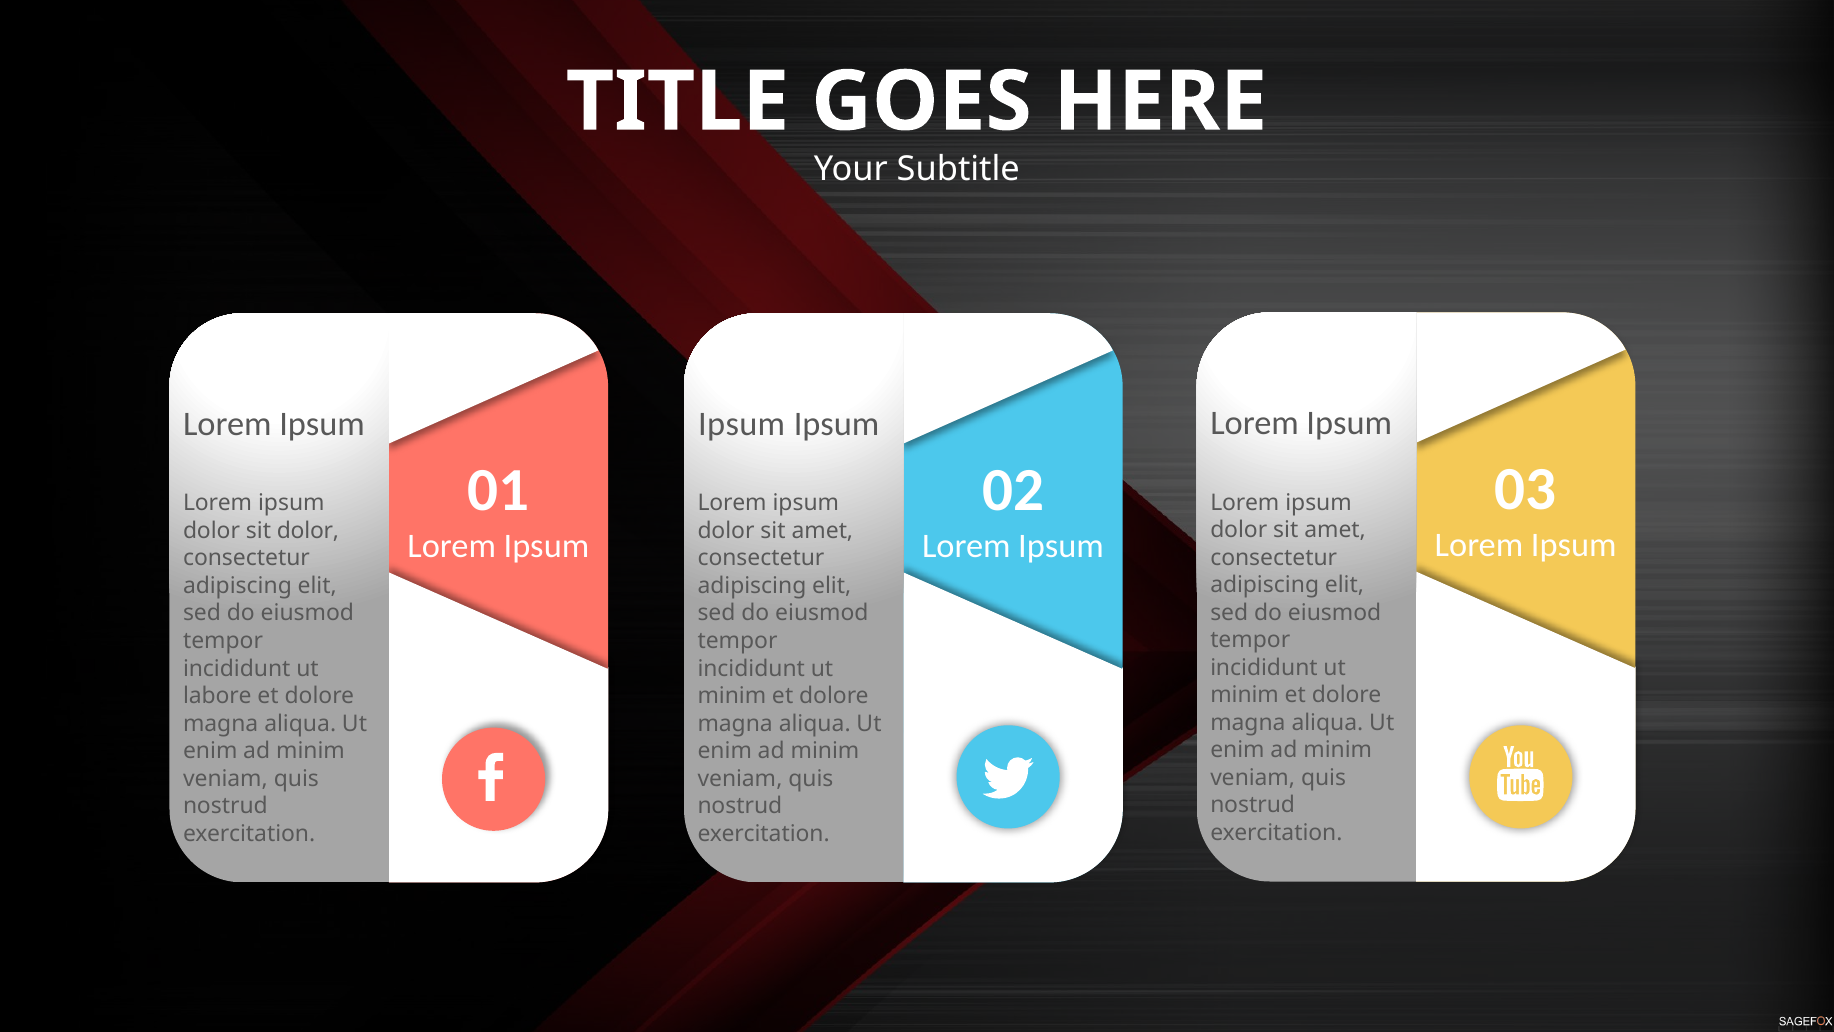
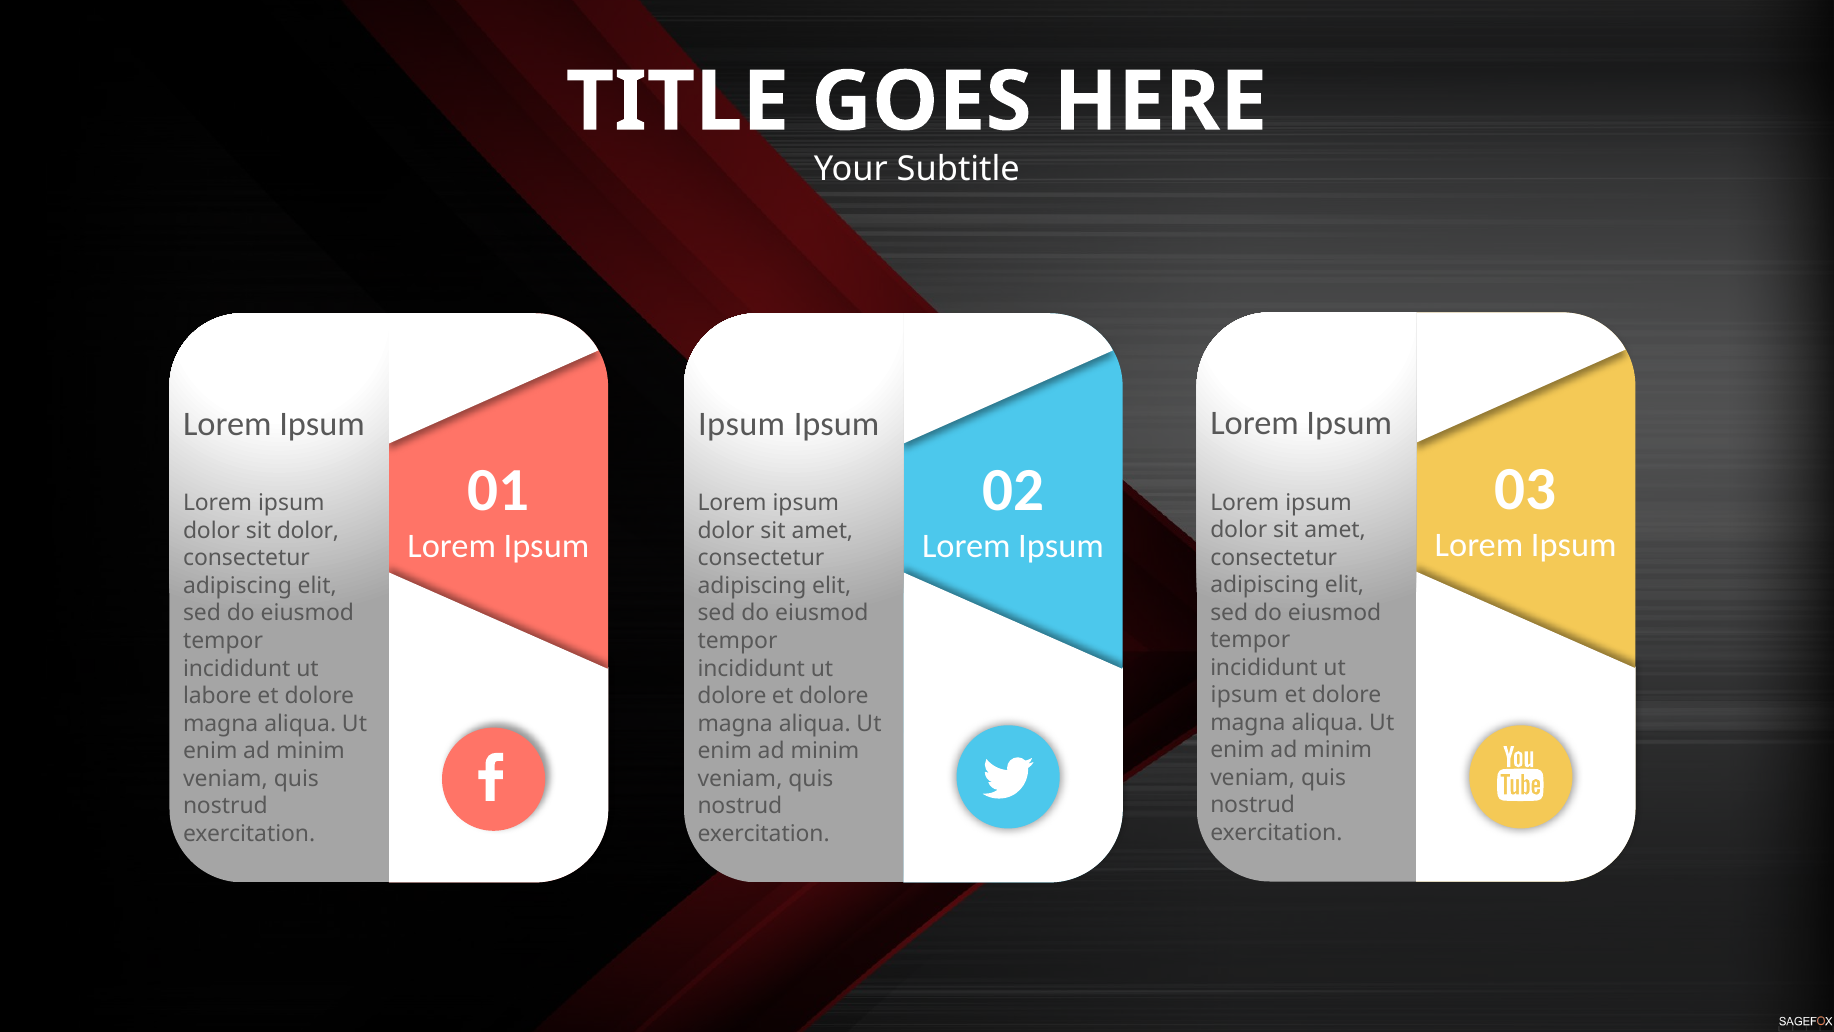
minim: minim -> ipsum (1244, 695)
minim: minim -> dolore (732, 696)
